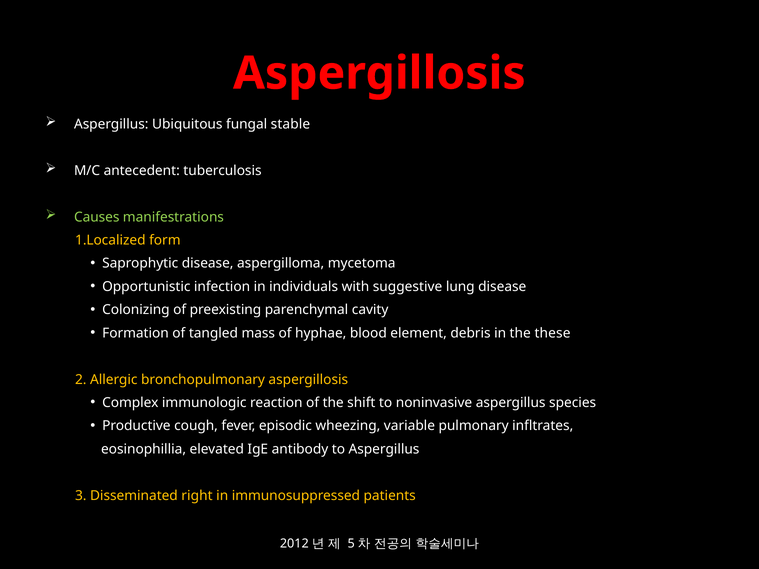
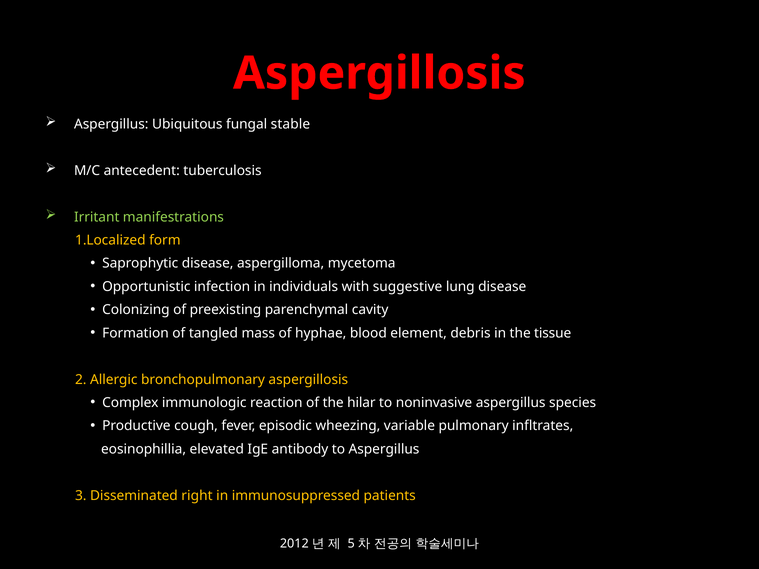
Causes: Causes -> Irritant (97, 217)
these: these -> tissue (553, 333)
shift: shift -> hilar (361, 403)
